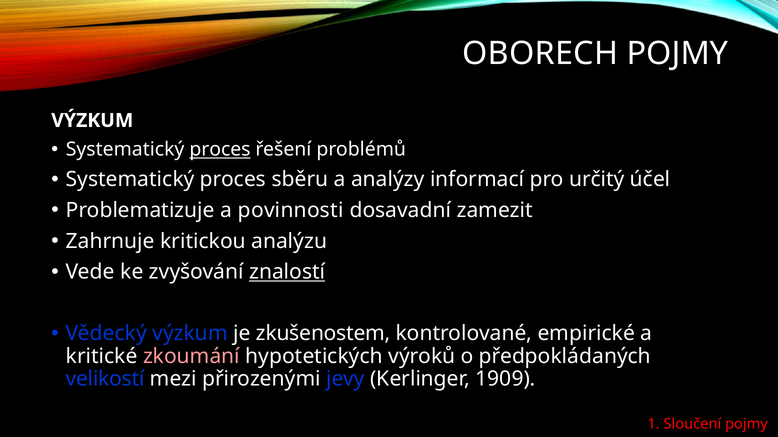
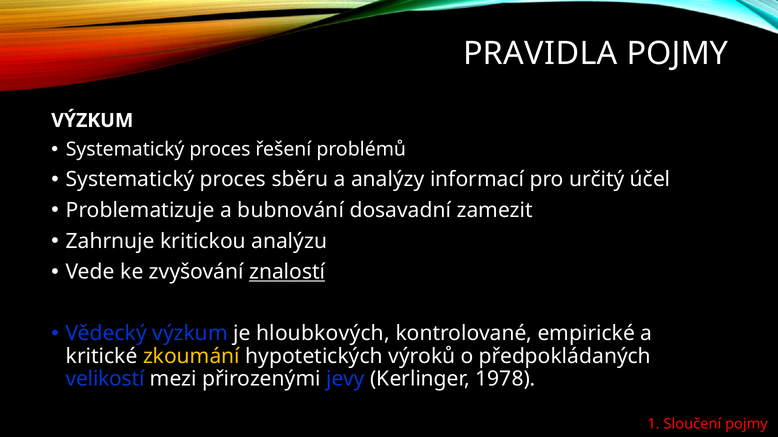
OBORECH: OBORECH -> PRAVIDLA (540, 53)
proces underline: present -> none (220, 150)
povinnosti: povinnosti -> bubnování (291, 211)
zkušenostem: zkušenostem -> hloubkových (323, 334)
zkoumání colour: pink -> yellow (191, 357)
1909: 1909 -> 1978 (505, 379)
